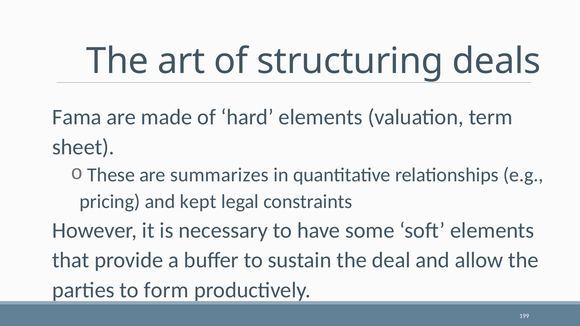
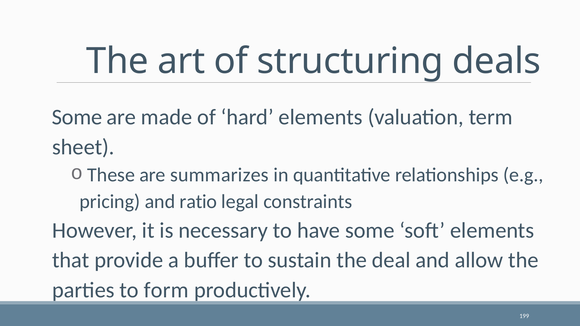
Fama: Fama -> Some (77, 117)
kept: kept -> ratio (198, 202)
